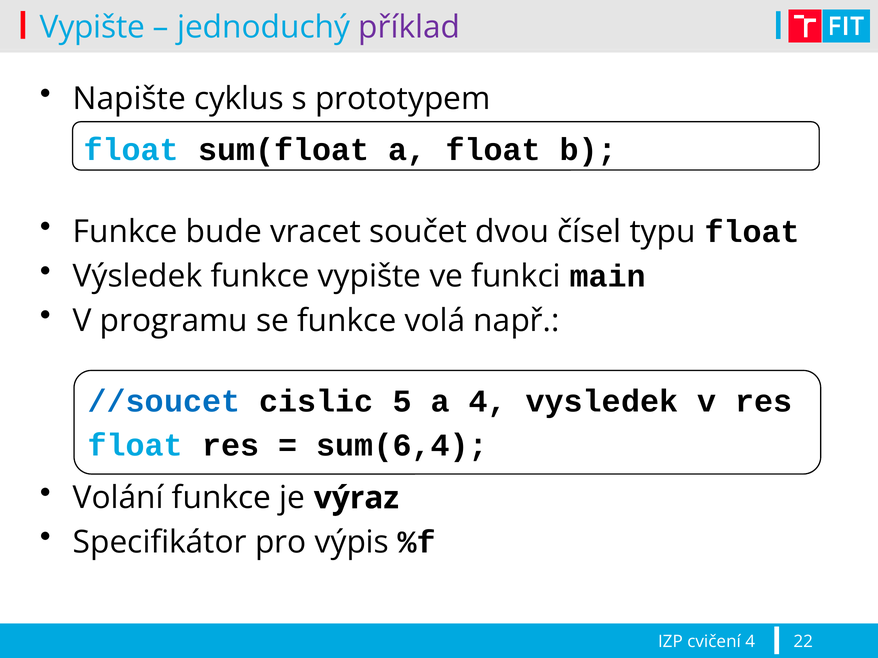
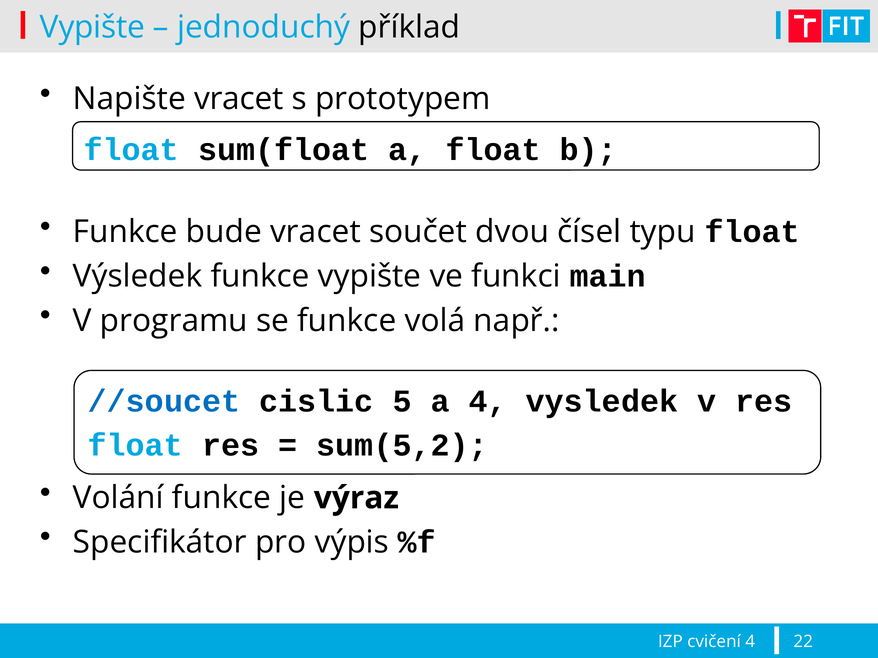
příklad colour: purple -> black (409, 27)
Napište cyklus: cyklus -> vracet (239, 99)
sum(6,4: sum(6,4 -> sum(5,2 (402, 446)
